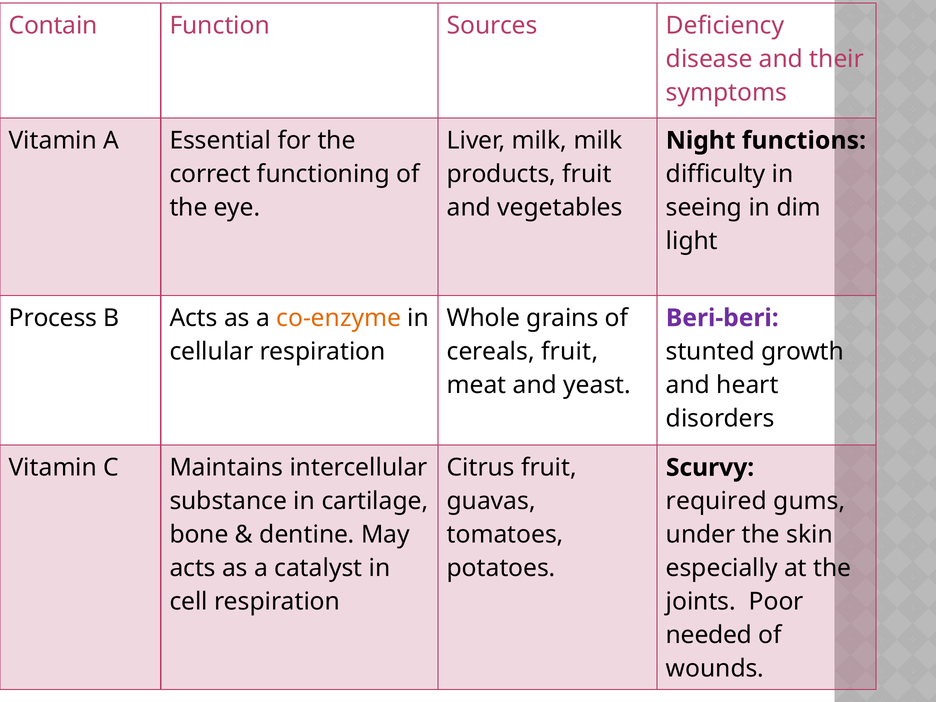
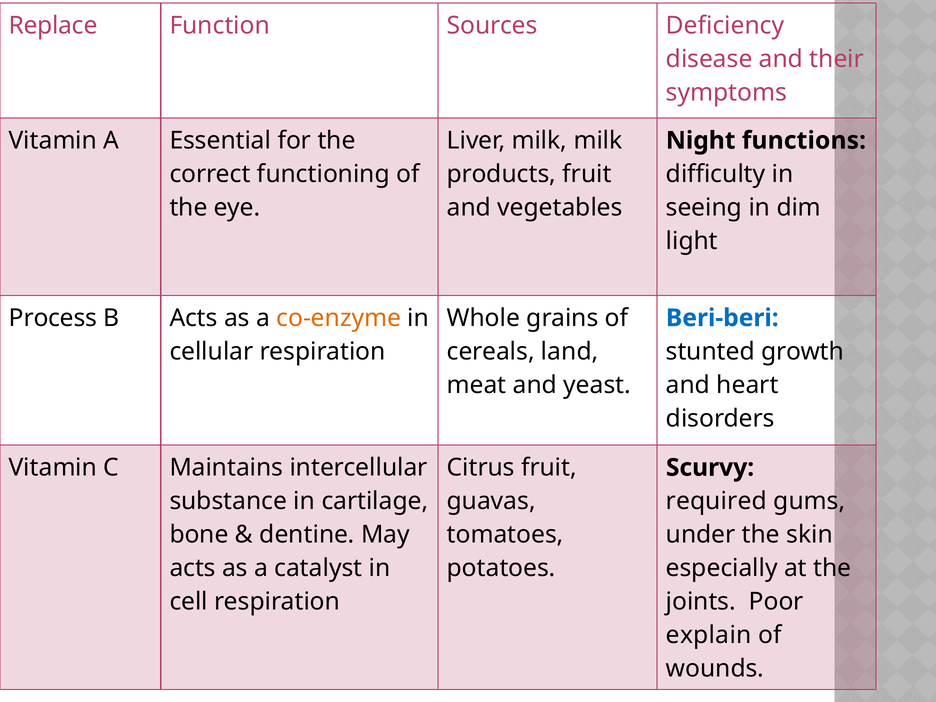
Contain: Contain -> Replace (53, 25)
Beri-beri colour: purple -> blue (722, 318)
cereals fruit: fruit -> land (570, 352)
needed: needed -> explain (709, 635)
